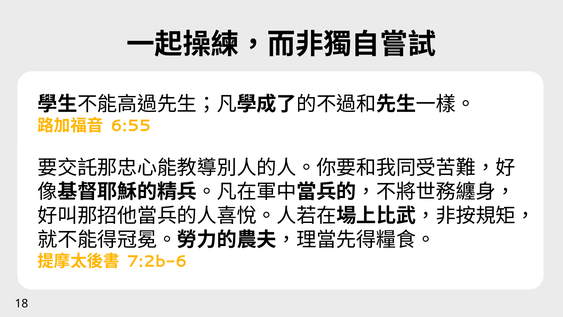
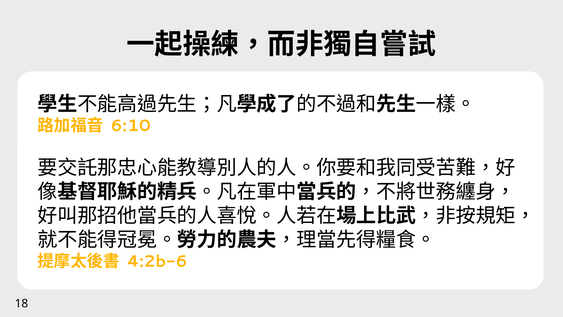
6:55: 6:55 -> 6:10 (131, 126)
7:2b-6: 7:2b-6 -> 4:2b-6 (157, 261)
